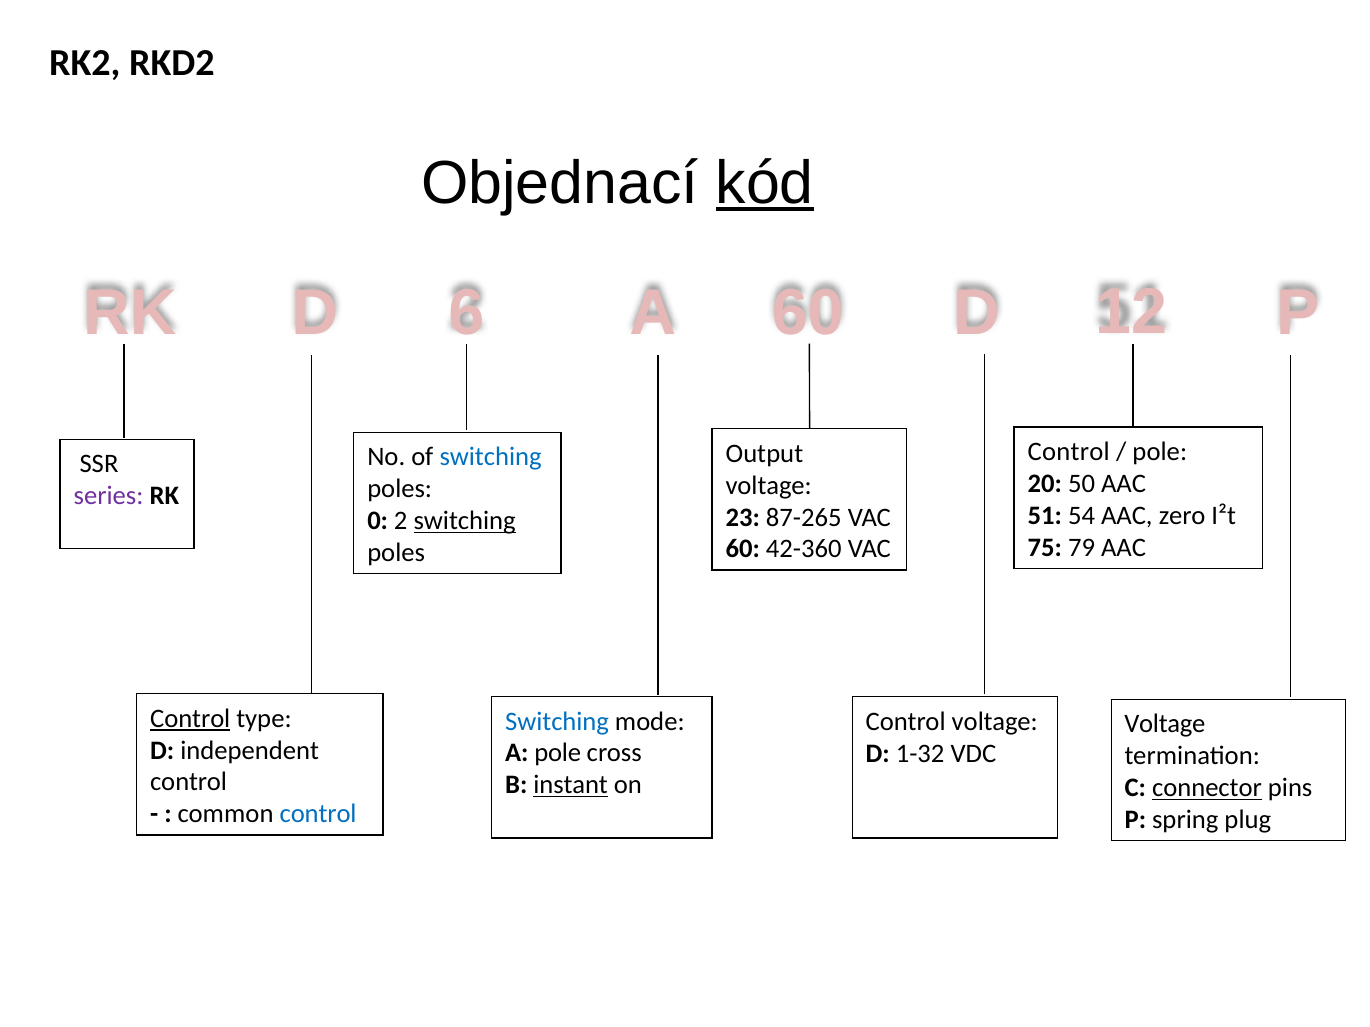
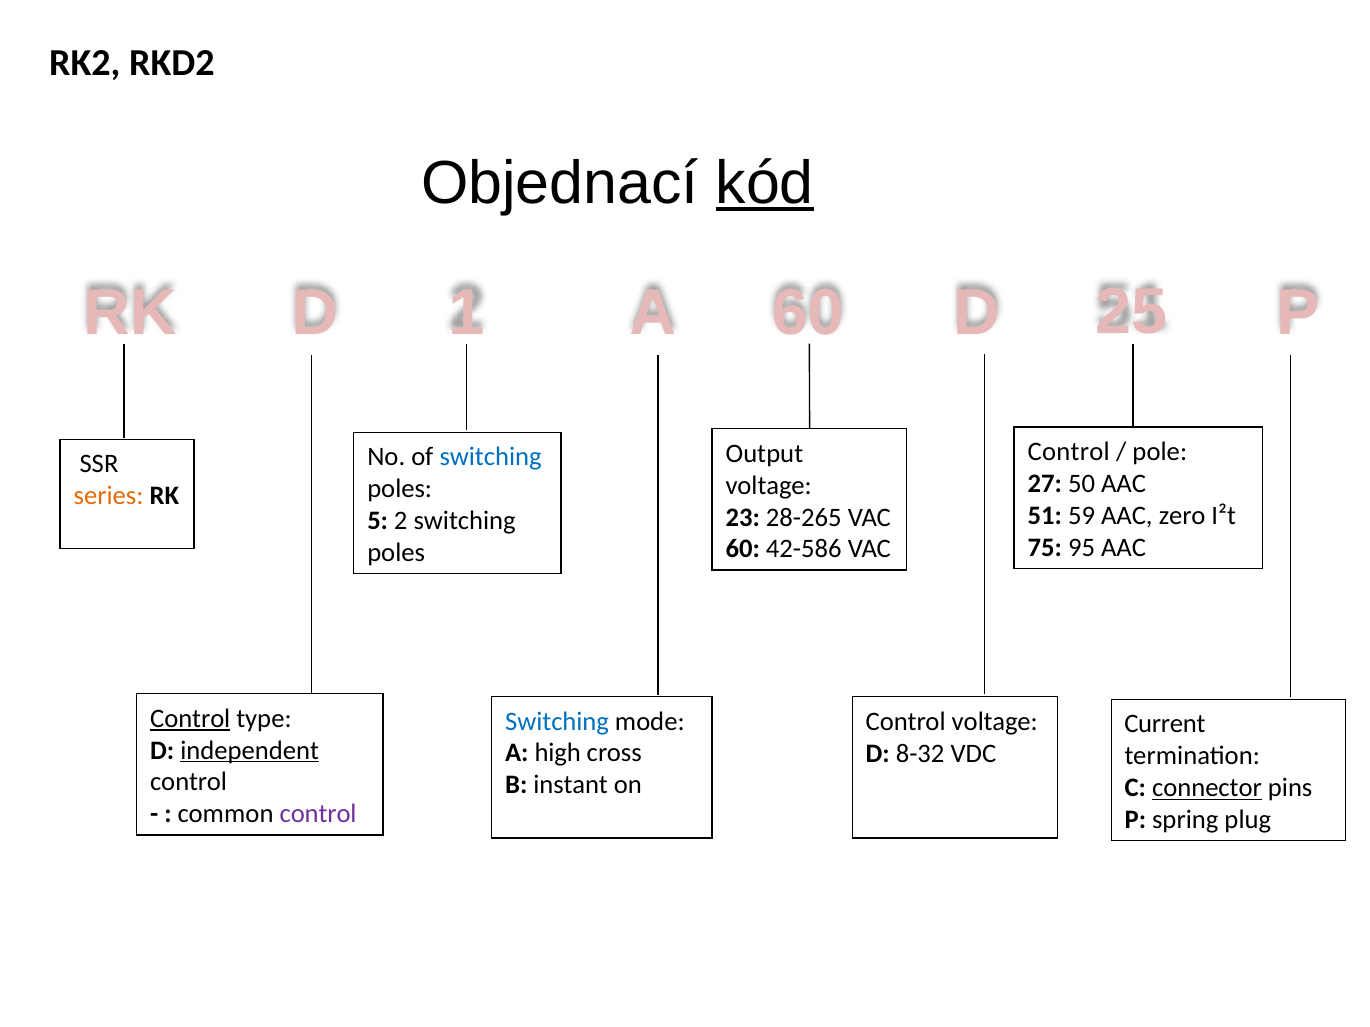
6: 6 -> 1 (466, 313)
12: 12 -> 25 (1131, 313)
20: 20 -> 27 (1045, 484)
series colour: purple -> orange (109, 496)
54: 54 -> 59 (1082, 516)
87-265: 87-265 -> 28-265 (804, 517)
0: 0 -> 5 (378, 521)
switching underline: present -> none (465, 521)
79: 79 -> 95 (1082, 548)
42-360: 42-360 -> 42-586 (804, 549)
Voltage: Voltage -> Current (1165, 724)
independent underline: none -> present (250, 751)
A pole: pole -> high (558, 754)
1-32: 1-32 -> 8-32 (920, 754)
instant underline: present -> none (571, 786)
control colour: blue -> purple (318, 815)
